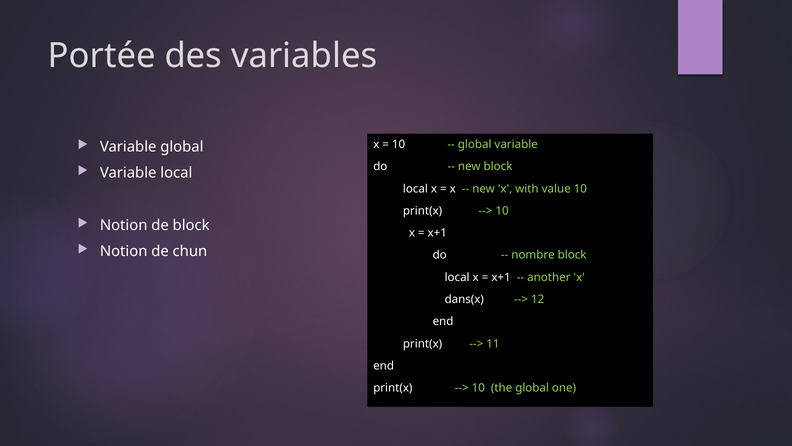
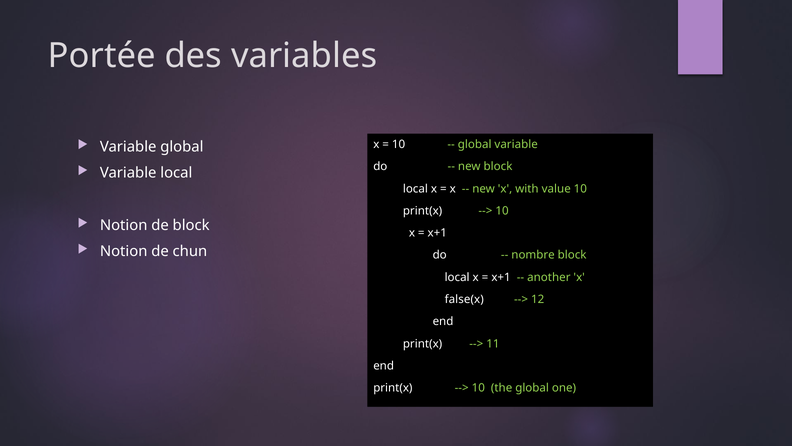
dans(x: dans(x -> false(x (464, 299)
